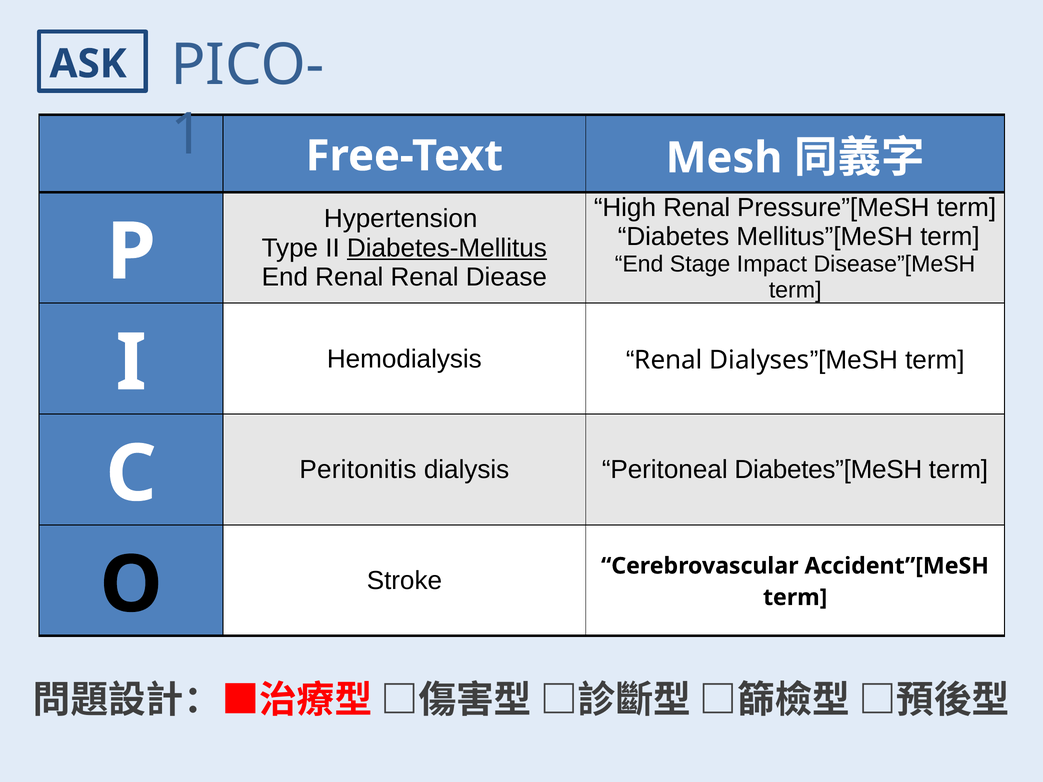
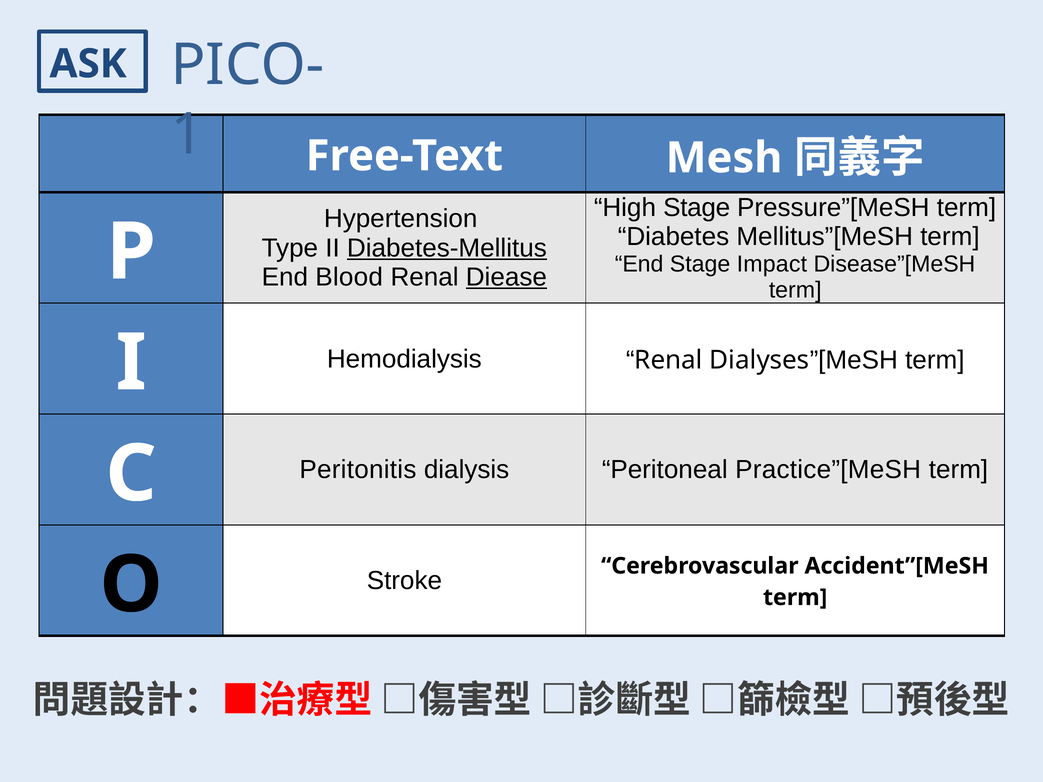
High Renal: Renal -> Stage (697, 208)
End Renal: Renal -> Blood (349, 277)
Diease underline: none -> present (506, 277)
Diabetes”[MeSH: Diabetes”[MeSH -> Practice”[MeSH (828, 470)
